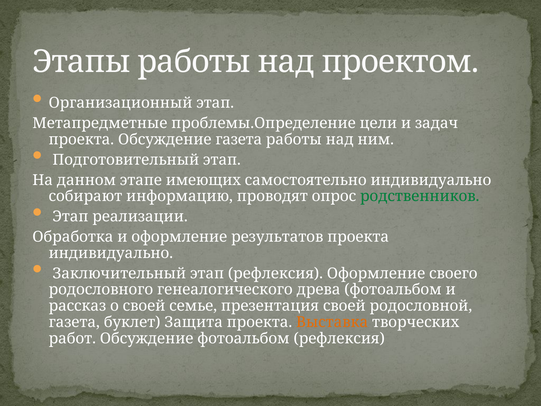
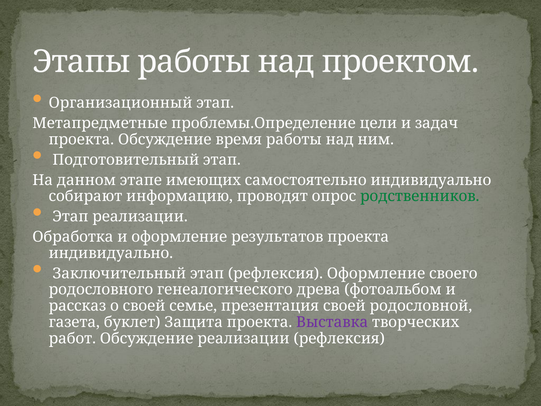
Обсуждение газета: газета -> время (239, 139)
Выставка colour: orange -> purple (332, 322)
Обсуждение фотоальбом: фотоальбом -> реализации (243, 338)
